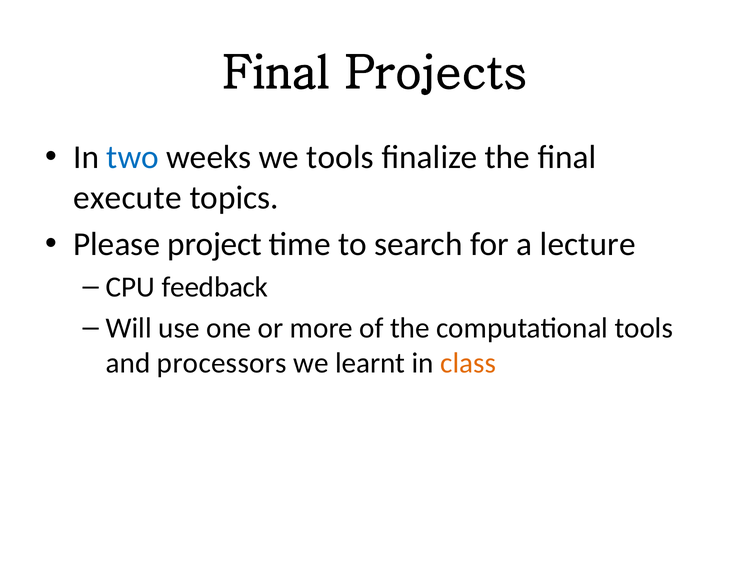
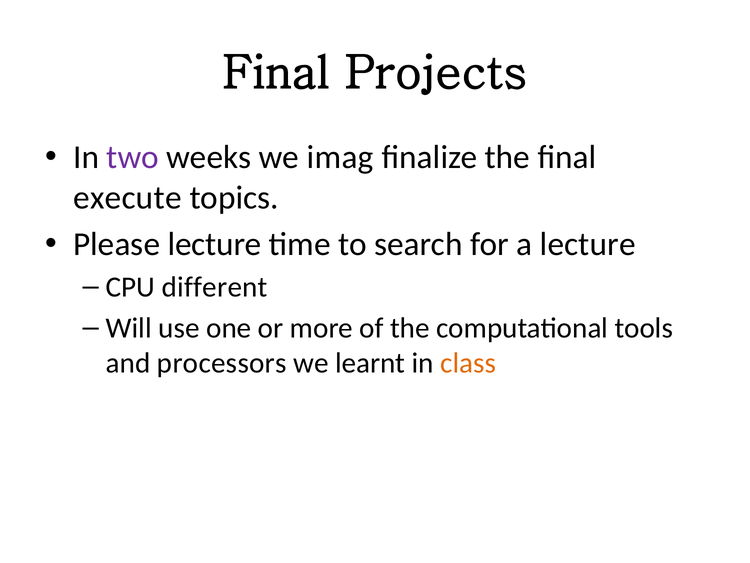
two colour: blue -> purple (133, 157)
we tools: tools -> imag (340, 157)
Please project: project -> lecture (215, 244)
feedback: feedback -> different (215, 287)
